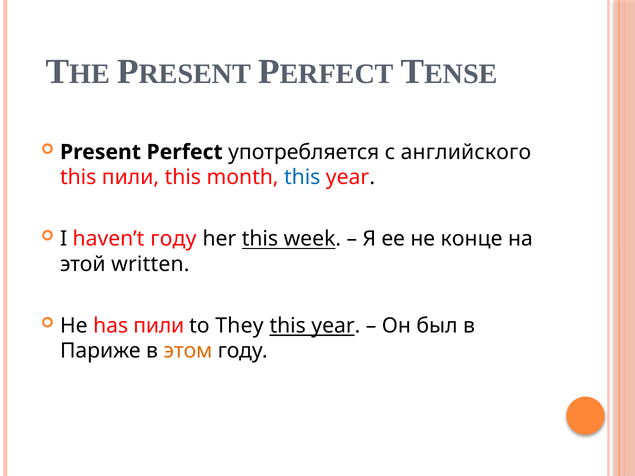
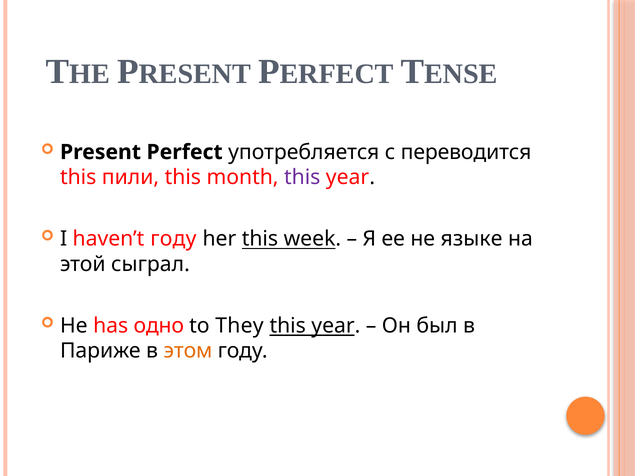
английского: английского -> переводится (466, 152)
this colour: blue -> purple (302, 178)
конце: конце -> языке (472, 239)
written: written -> сыграл (150, 264)
has пили: пили -> одно (159, 326)
